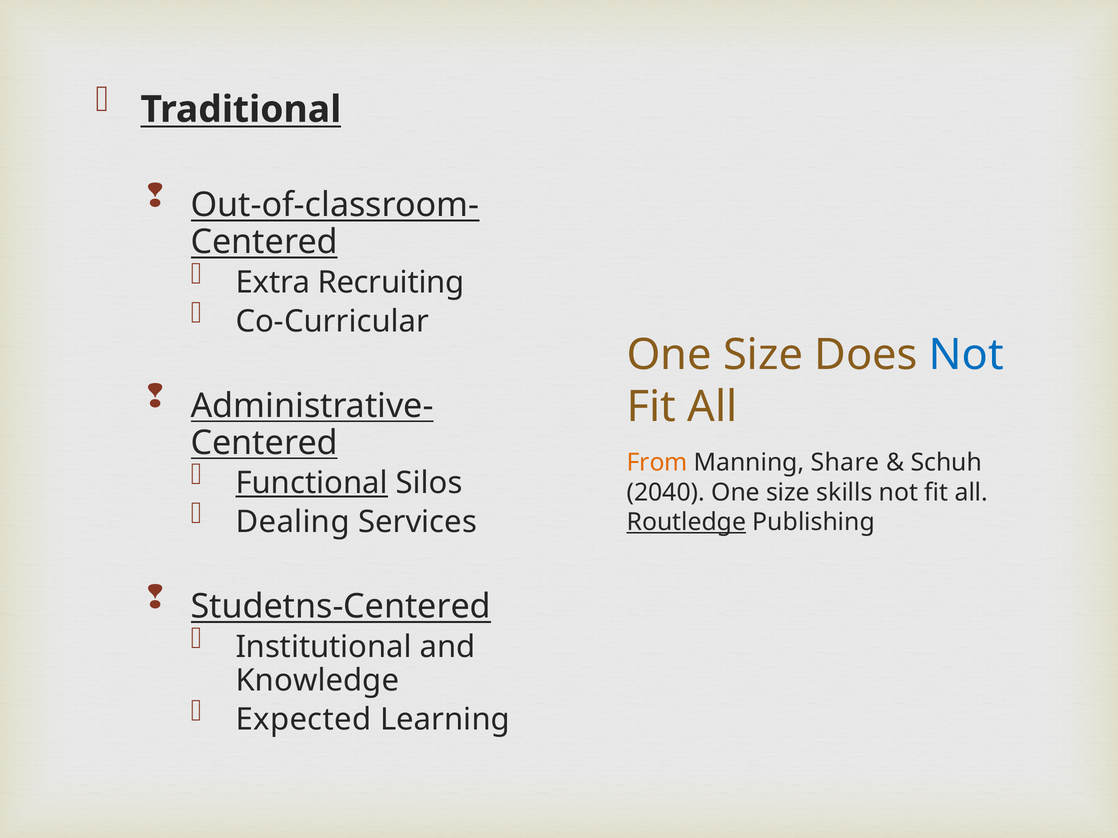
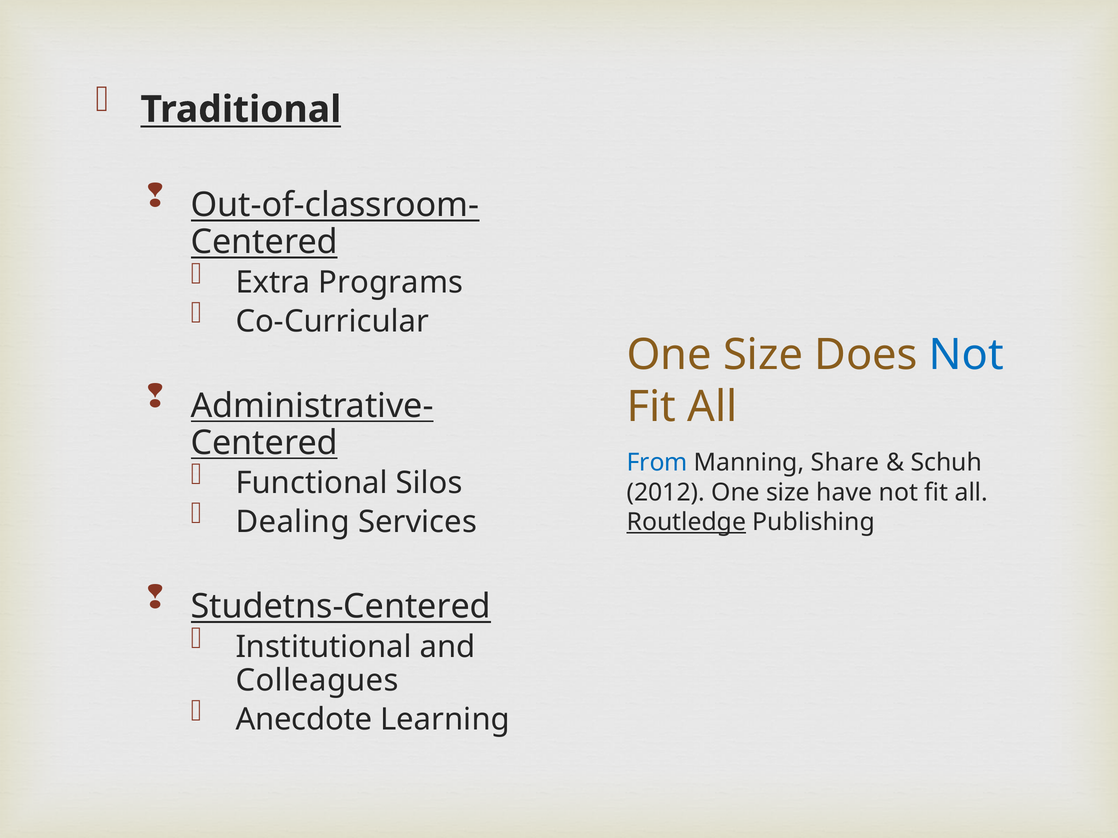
Recruiting: Recruiting -> Programs (391, 282)
From colour: orange -> blue (657, 463)
Functional underline: present -> none (312, 483)
2040: 2040 -> 2012 (666, 493)
skills: skills -> have (844, 493)
Knowledge: Knowledge -> Colleagues (317, 681)
Expected: Expected -> Anecdote (304, 720)
